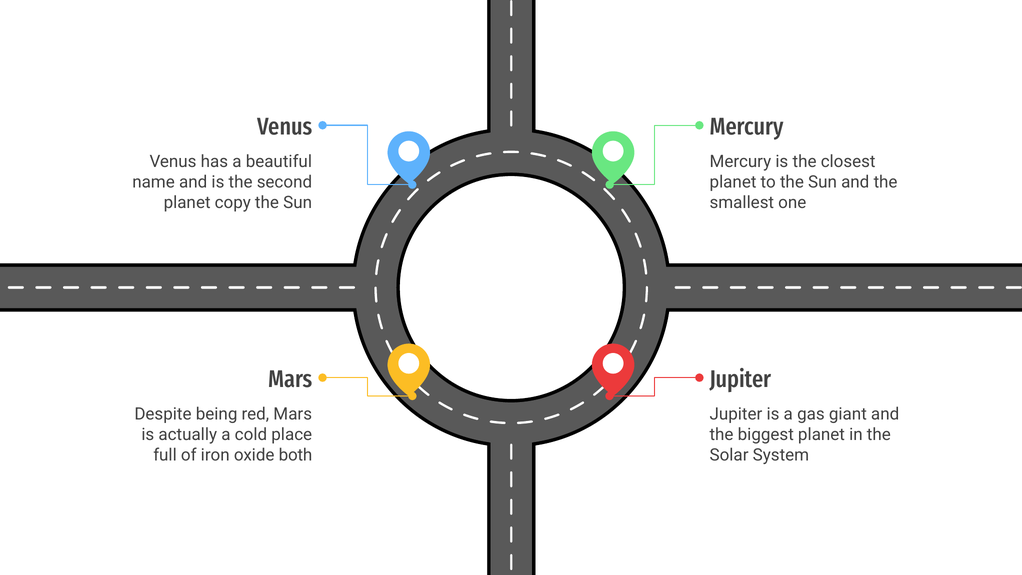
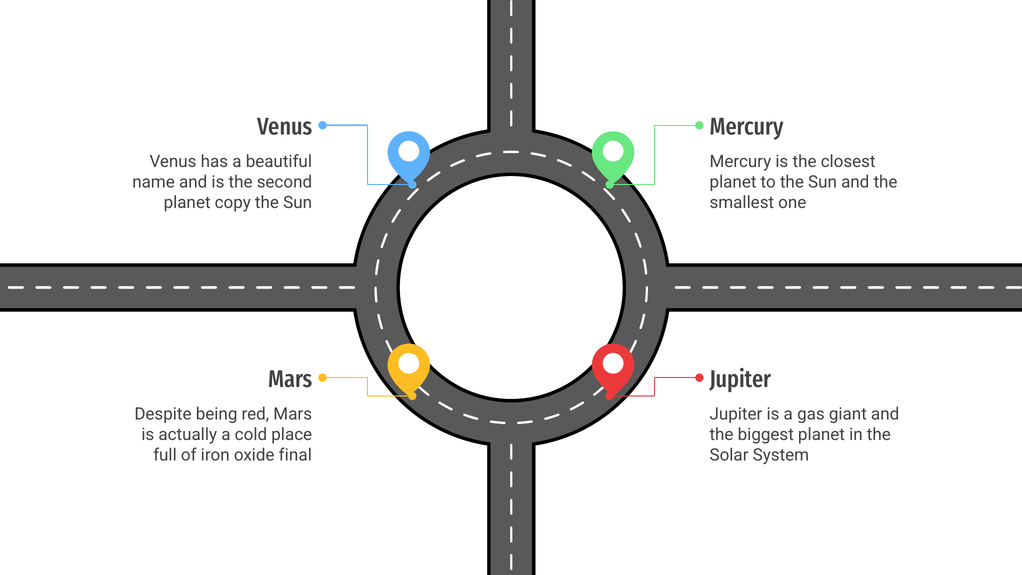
both: both -> final (295, 455)
